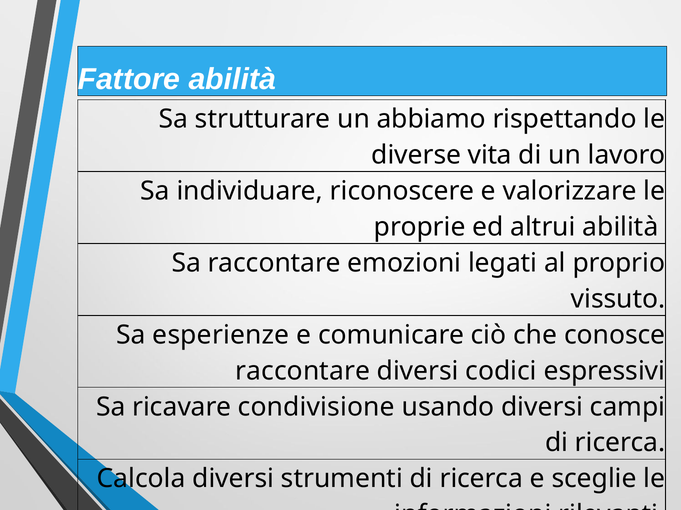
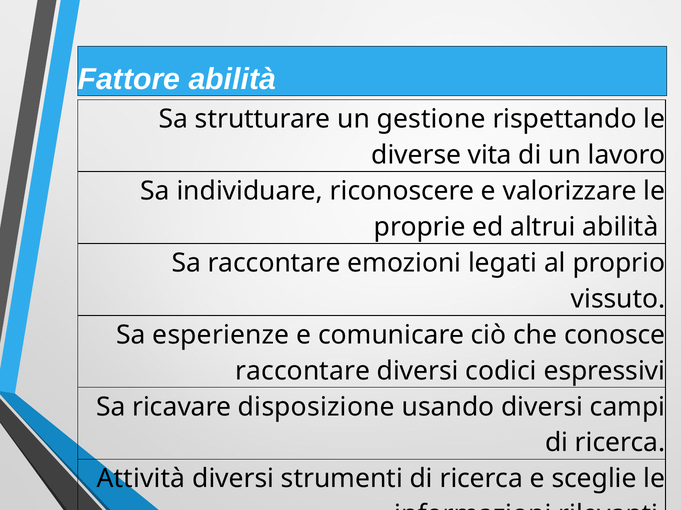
abbiamo: abbiamo -> gestione (431, 119)
ricavare condivisione: condivisione -> disposizione (316, 407)
Calcola: Calcola -> Attività (141, 479)
